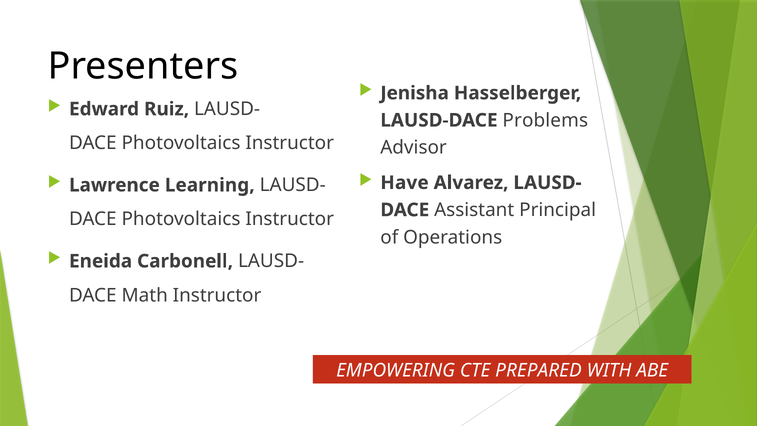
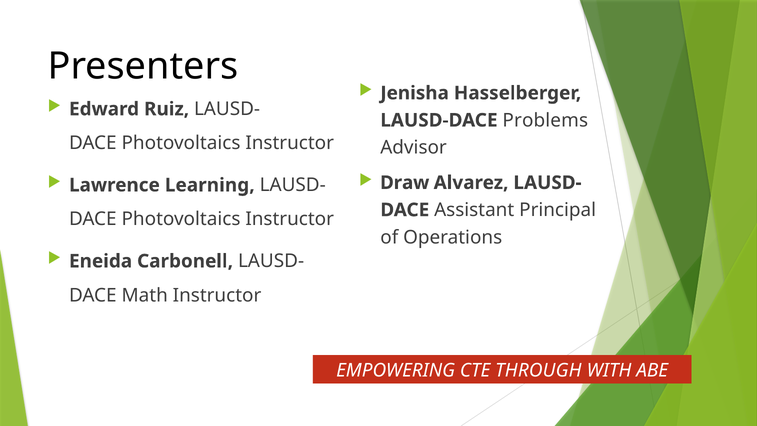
Have: Have -> Draw (405, 183)
PREPARED: PREPARED -> THROUGH (538, 370)
